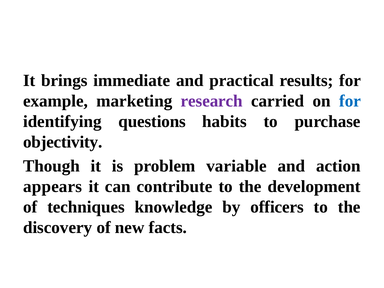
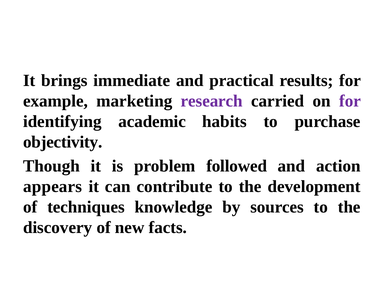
for colour: blue -> purple (350, 101)
questions: questions -> academic (152, 122)
variable: variable -> followed (237, 166)
officers: officers -> sources (277, 207)
